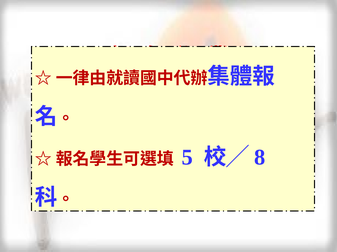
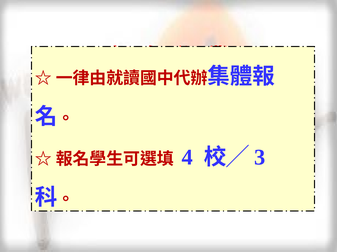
5: 5 -> 4 (187, 158)
8: 8 -> 3 (260, 158)
